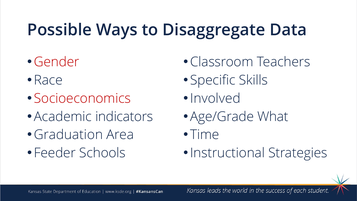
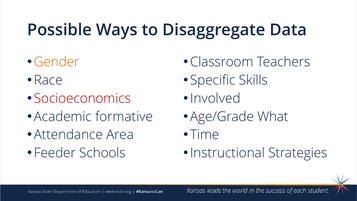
Gender colour: red -> orange (57, 62)
indicators: indicators -> formative (124, 116)
Graduation: Graduation -> Attendance (68, 135)
